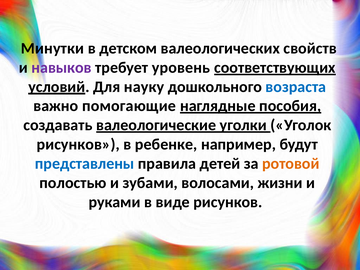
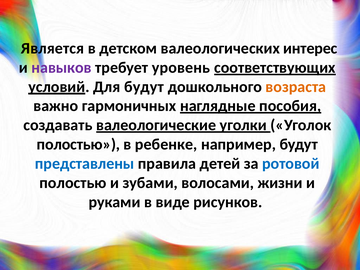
Минутки: Минутки -> Является (53, 48)
свойств: свойств -> интерес (310, 48)
Для науку: науку -> будут (144, 87)
возраста colour: blue -> orange (296, 87)
помогающие: помогающие -> гармоничных (129, 106)
рисунков: рисунков -> полостью (78, 144)
ротовой colour: orange -> blue (291, 164)
